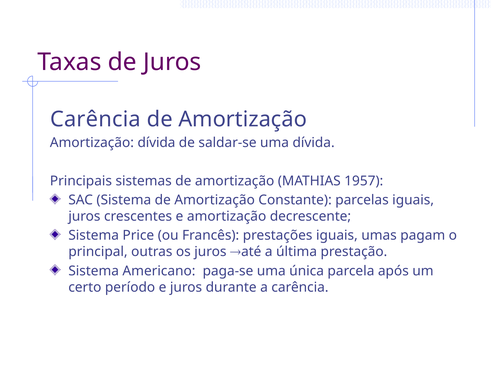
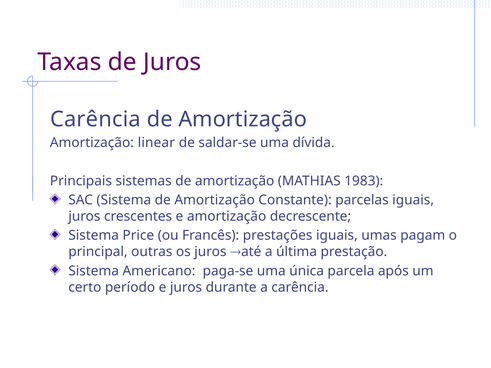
Amortização dívida: dívida -> linear (156, 143)
1957: 1957 -> 1983 (364, 181)
